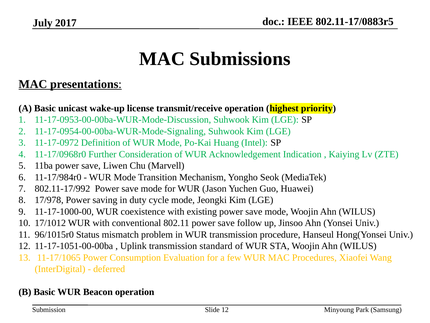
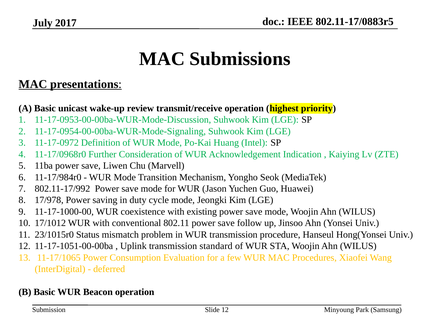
license: license -> review (140, 108)
96/1015r0: 96/1015r0 -> 23/1015r0 (54, 234)
